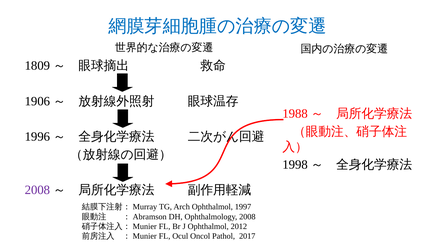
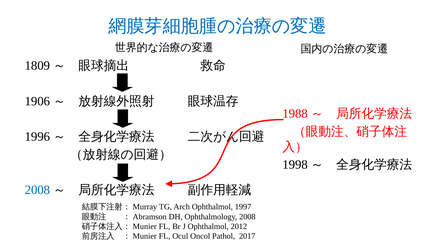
2008 colour: purple -> blue (37, 190)
